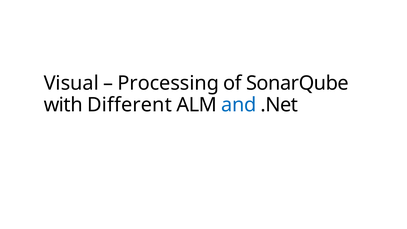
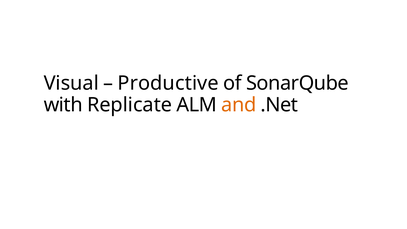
Processing: Processing -> Productive (168, 83)
Different: Different -> Replicate (130, 105)
and colour: blue -> orange (239, 105)
